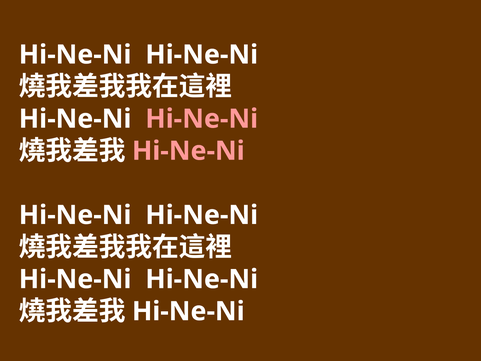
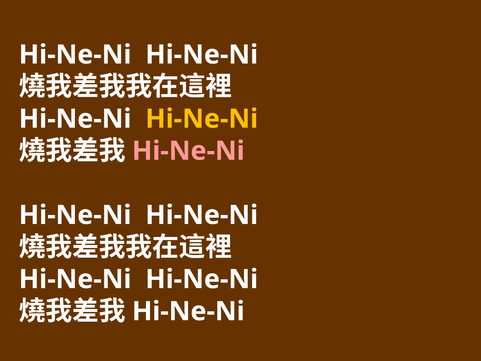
Hi-Ne-Ni colour: pink -> yellow (202, 119)
